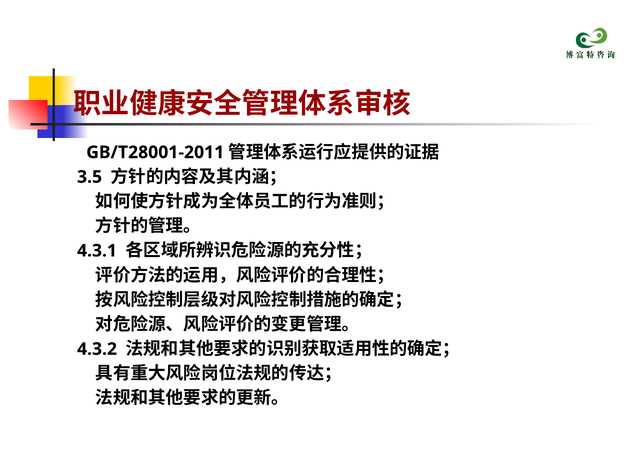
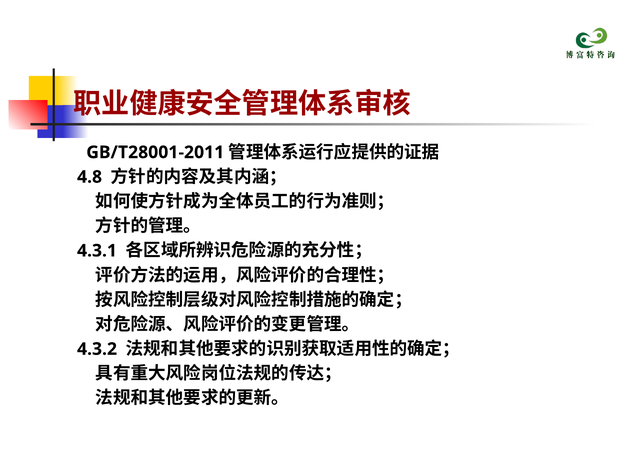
3.5: 3.5 -> 4.8 (90, 177)
